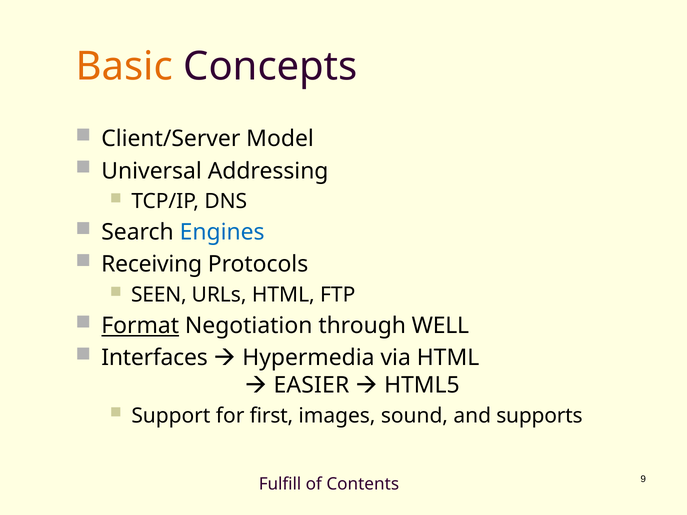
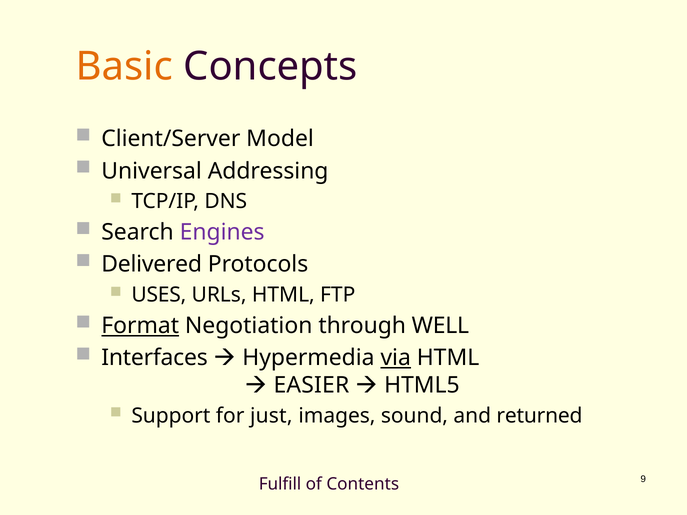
Engines colour: blue -> purple (222, 232)
Receiving: Receiving -> Delivered (152, 265)
SEEN: SEEN -> USES (159, 295)
via underline: none -> present (396, 358)
first: first -> just (271, 416)
supports: supports -> returned (539, 416)
